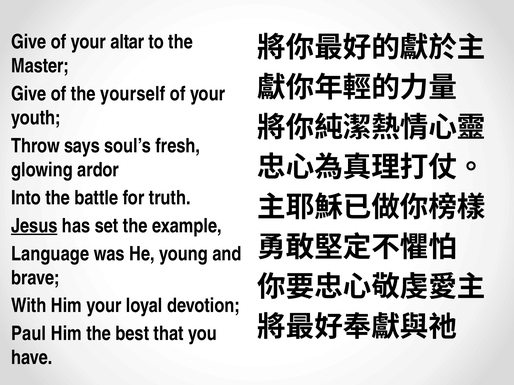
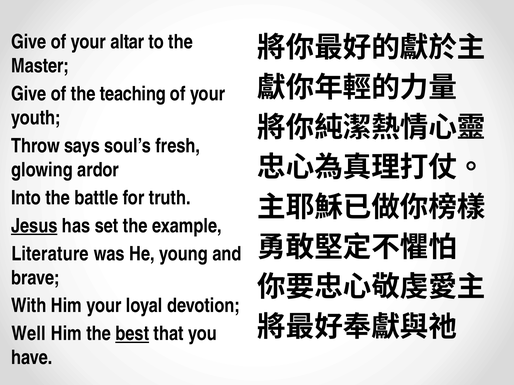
yourself: yourself -> teaching (133, 94)
Language: Language -> Literature (50, 254)
Paul: Paul -> Well (29, 334)
best underline: none -> present (132, 334)
